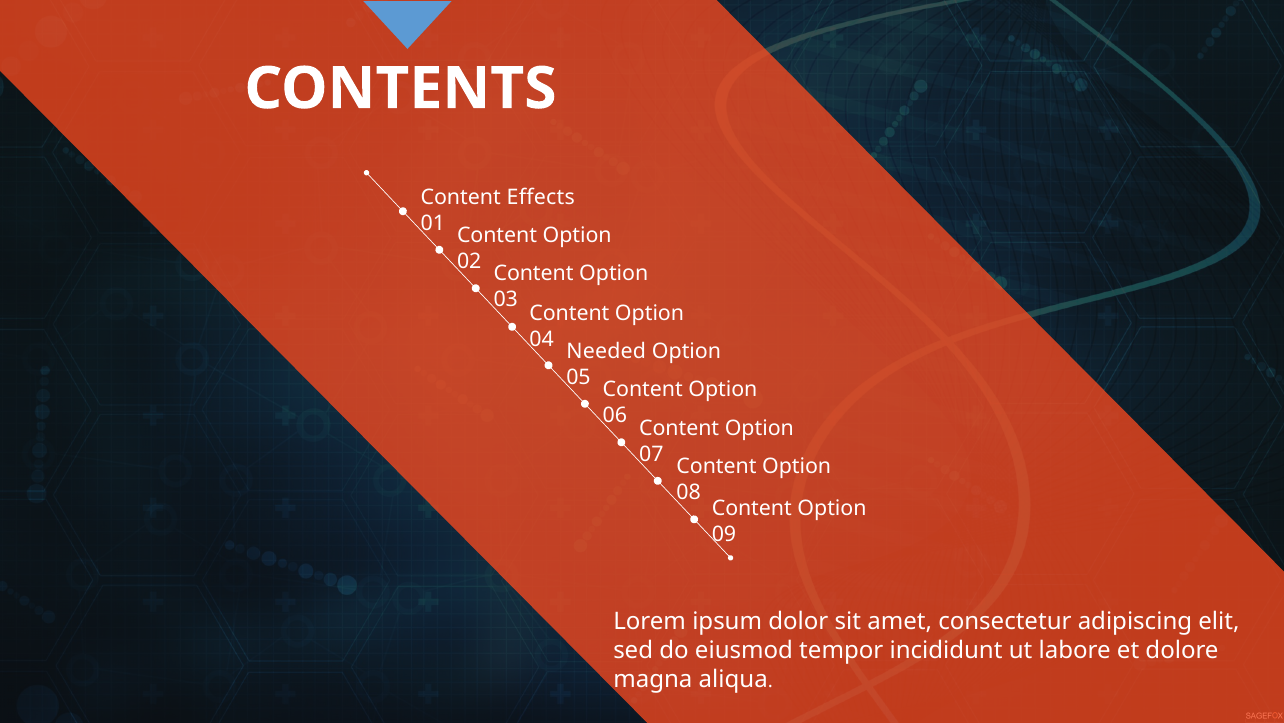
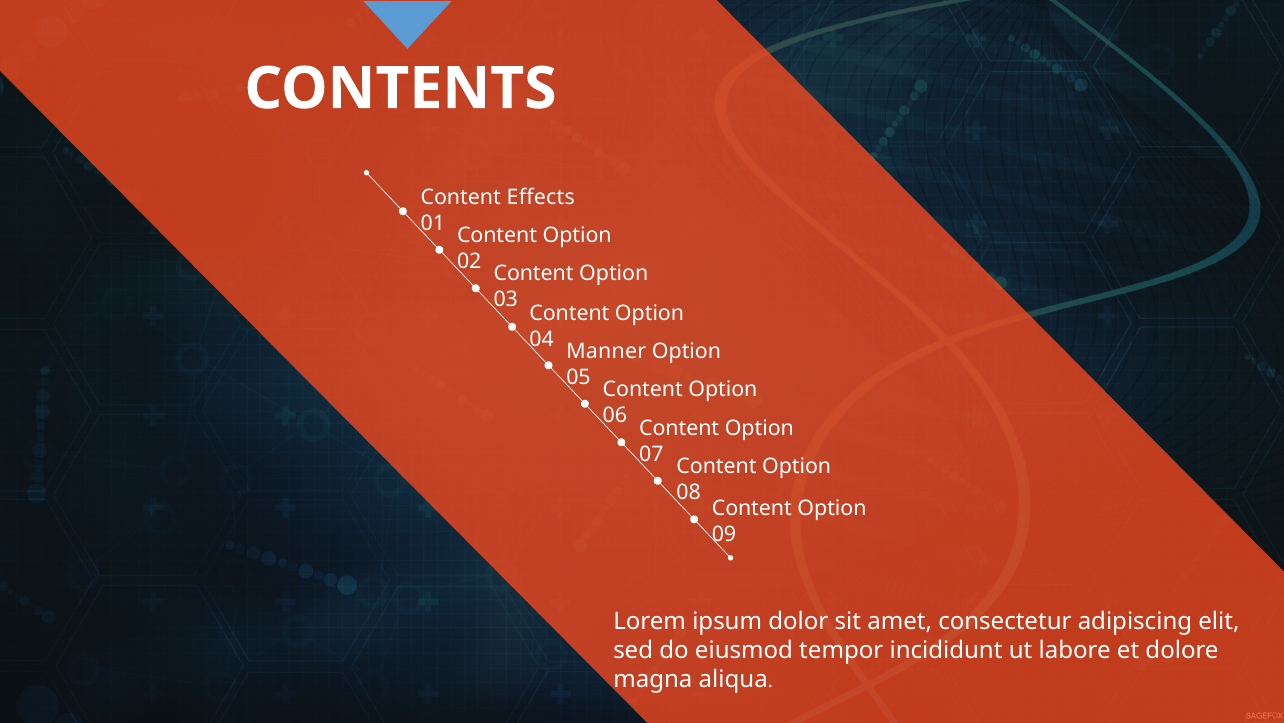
Needed: Needed -> Manner (606, 351)
